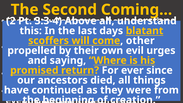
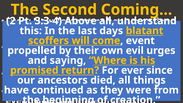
other: other -> event (140, 41)
